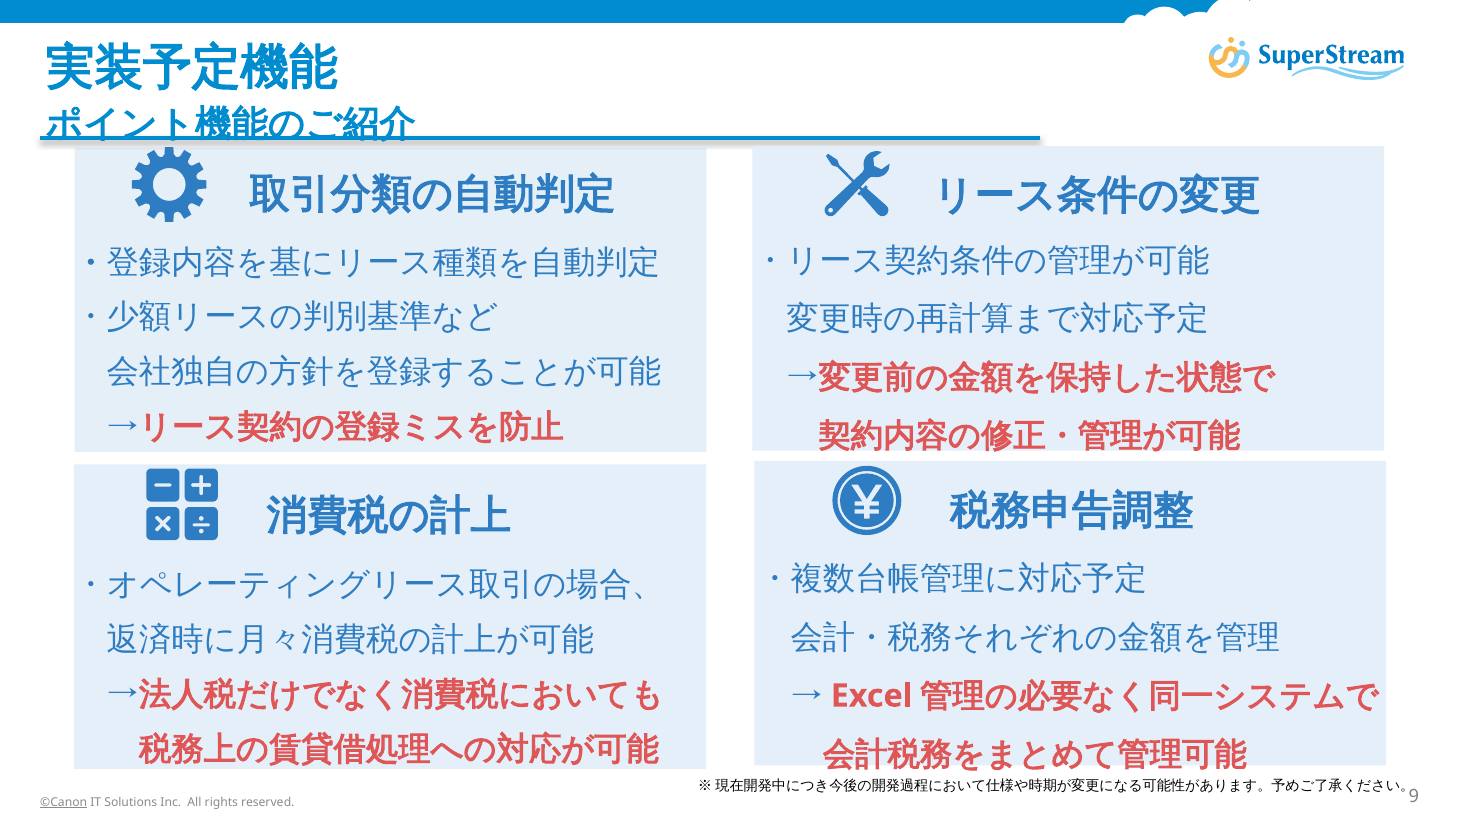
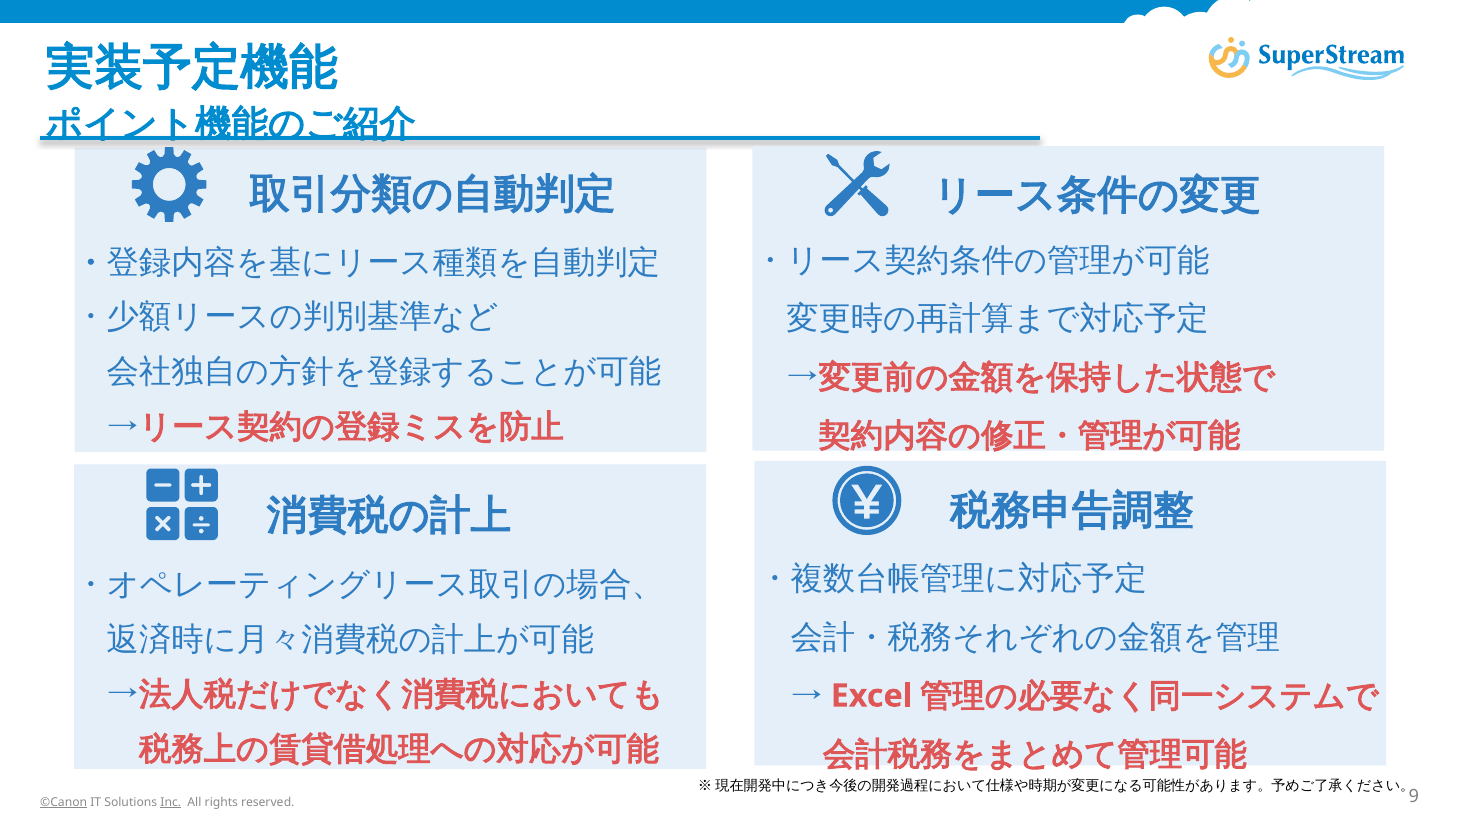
Inc underline: none -> present (171, 802)
